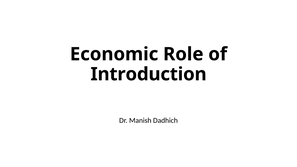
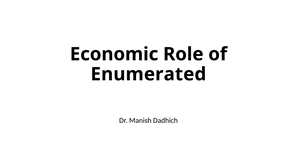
Introduction: Introduction -> Enumerated (148, 74)
